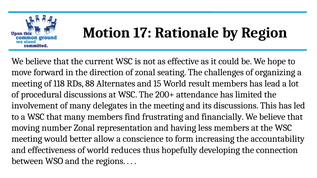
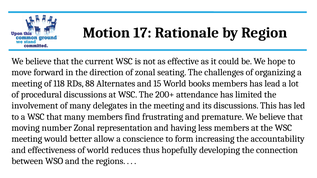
result: result -> books (199, 84)
financially: financially -> premature (223, 117)
